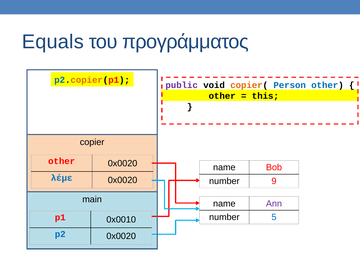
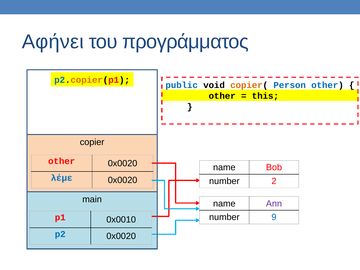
Equals: Equals -> Αφήνει (53, 42)
public colour: purple -> blue (182, 85)
9: 9 -> 2 (274, 181)
5: 5 -> 9 (274, 217)
